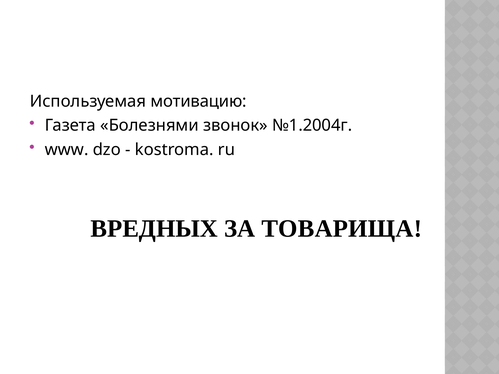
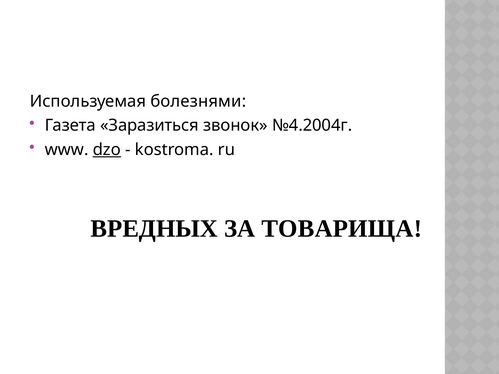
мотивацию: мотивацию -> болезнями (198, 101)
Болезнями: Болезнями -> Заразиться (150, 126)
№1.2004г: №1.2004г -> №4.2004г (312, 126)
dzo underline: none -> present (107, 150)
